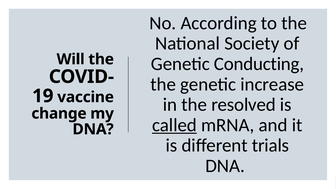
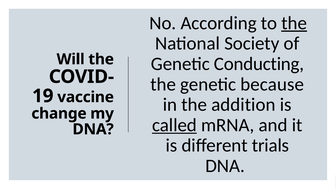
the underline: none -> present (294, 23)
increase: increase -> because (272, 84)
resolved: resolved -> addition (243, 105)
